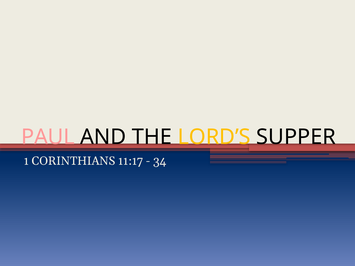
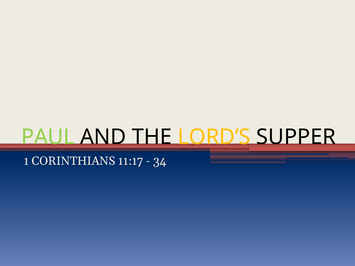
PAUL colour: pink -> light green (48, 137)
